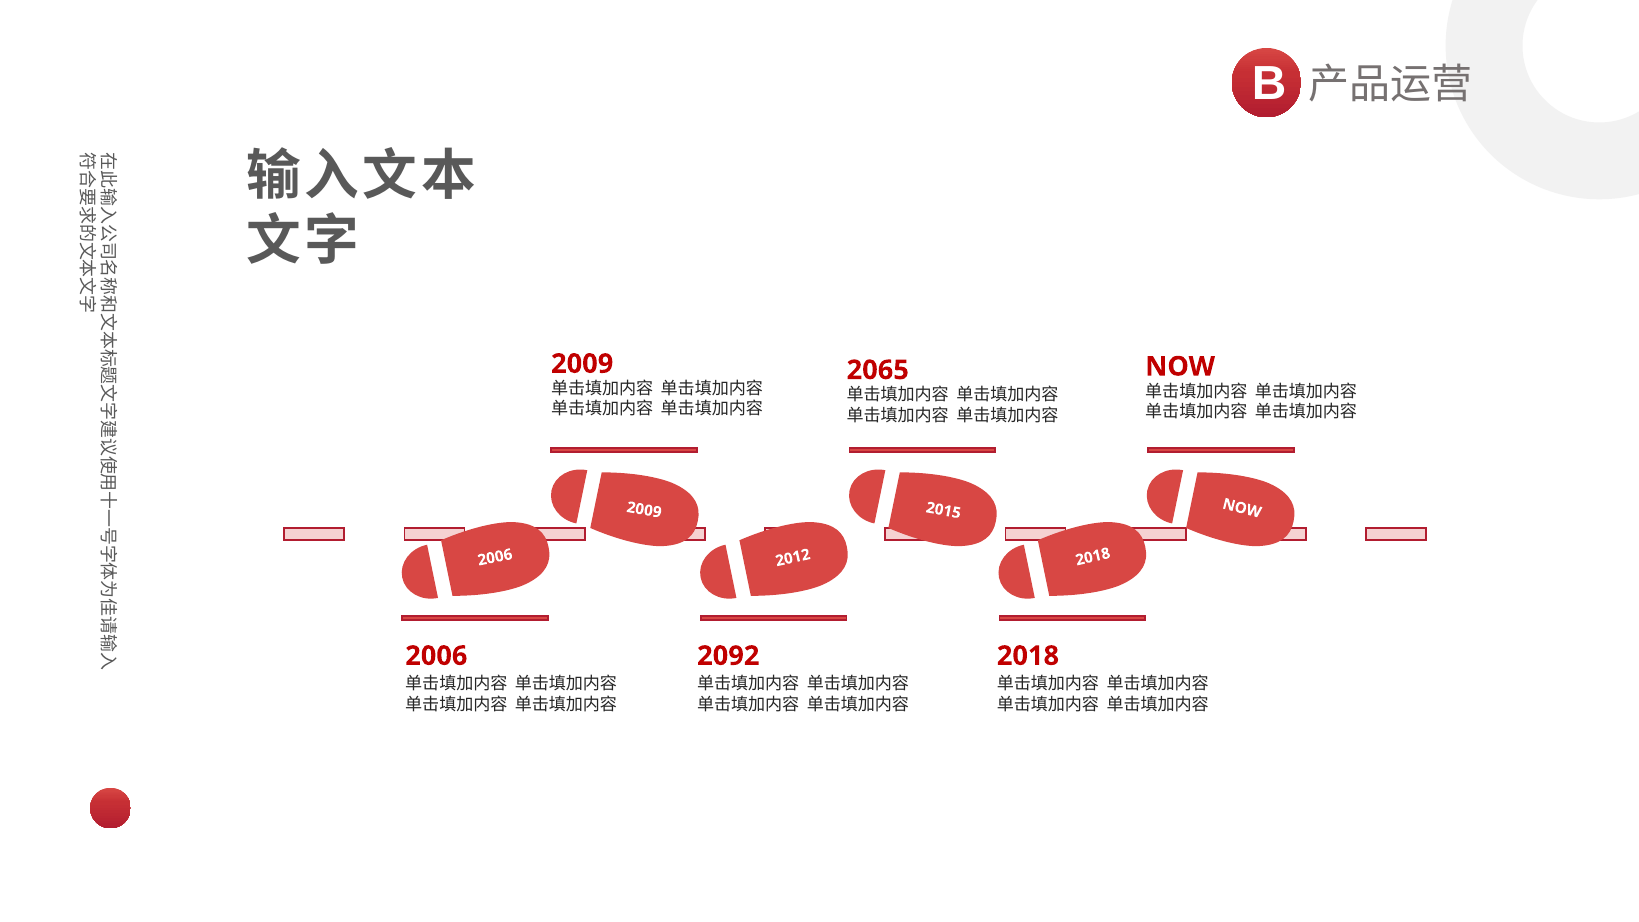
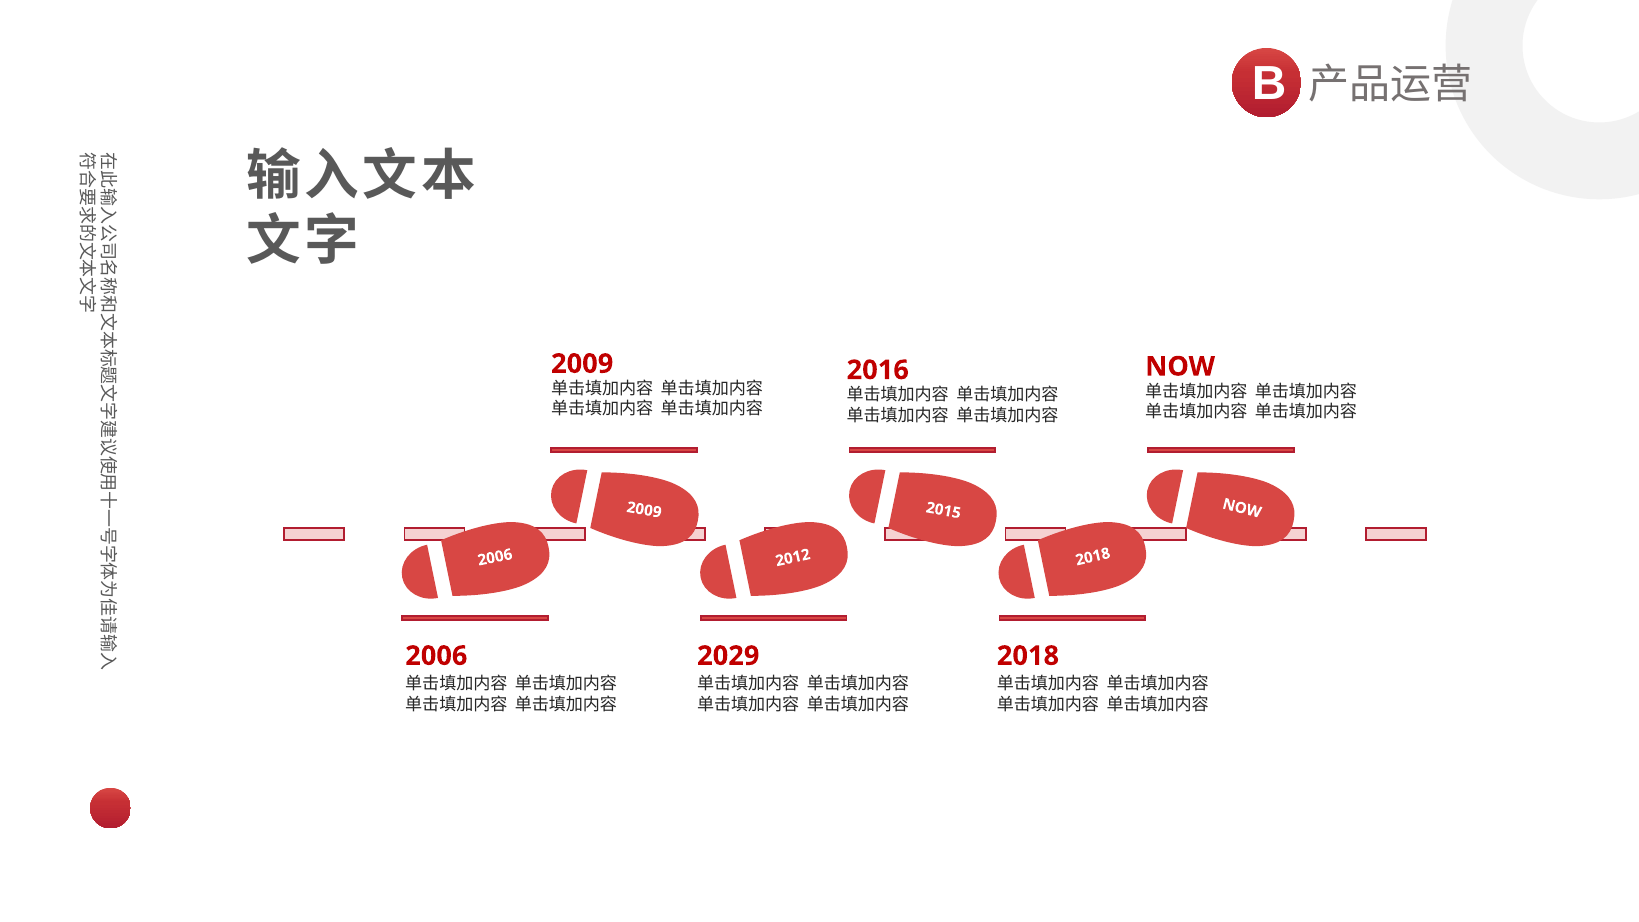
2065: 2065 -> 2016 (878, 370)
2092: 2092 -> 2029 (728, 656)
